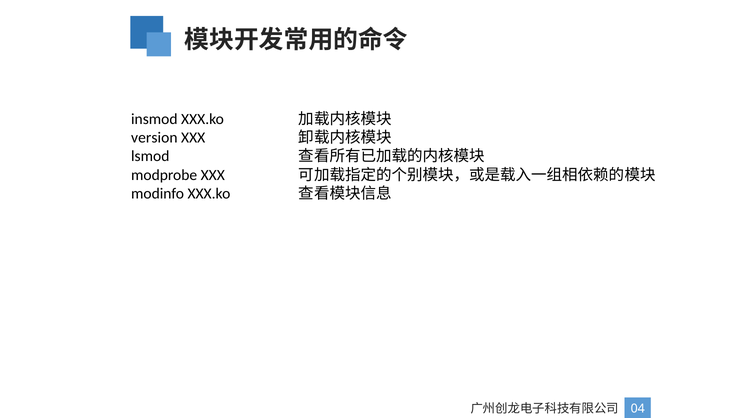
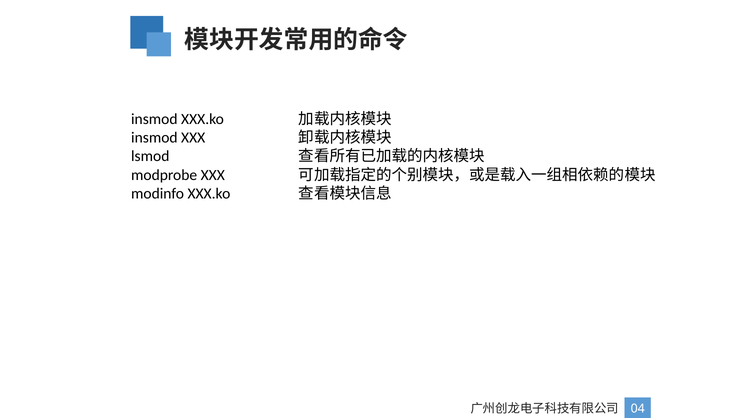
version: version -> insmod (154, 138)
